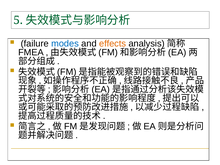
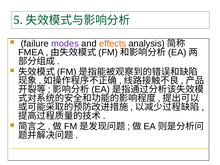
modes colour: blue -> purple (65, 44)
